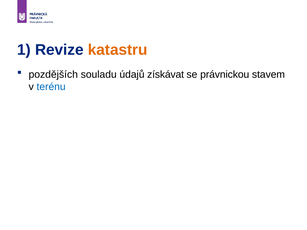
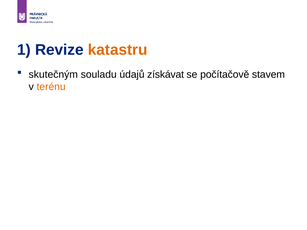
pozdějších: pozdějších -> skutečným (53, 75)
právnickou: právnickou -> počítačově (225, 75)
terénu colour: blue -> orange (51, 87)
